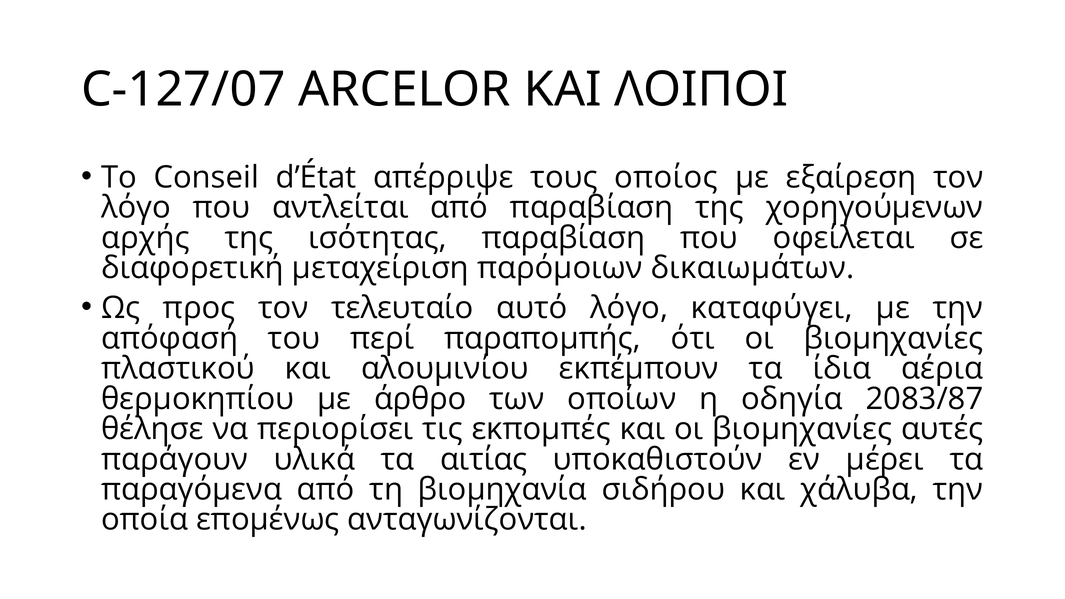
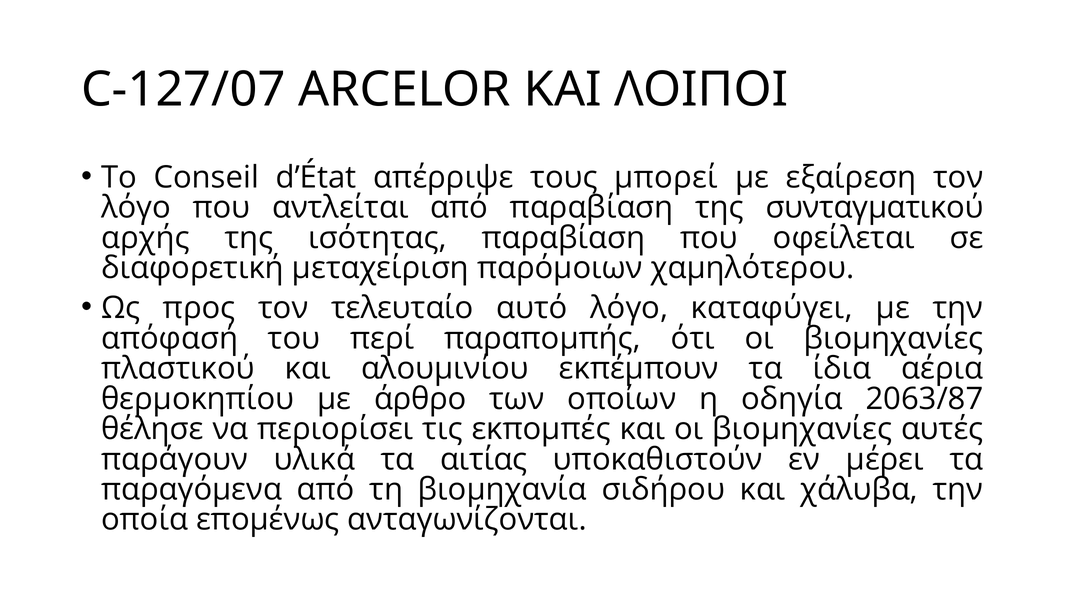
οποίος: οποίος -> μπορεί (666, 177)
χορηγούμενων: χορηγούμενων -> συνταγματικού (875, 208)
δικαιωμάτων: δικαιωμάτων -> χαμηλότερου (753, 268)
2083/87: 2083/87 -> 2063/87 (924, 399)
